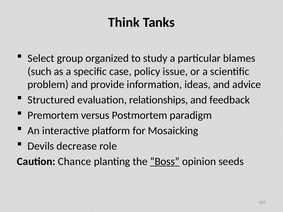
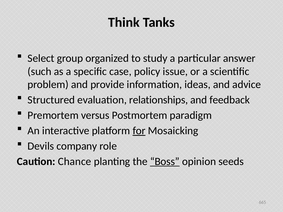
blames: blames -> answer (239, 58)
for underline: none -> present (139, 131)
decrease: decrease -> company (77, 146)
